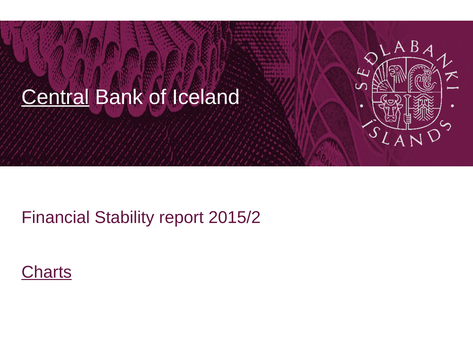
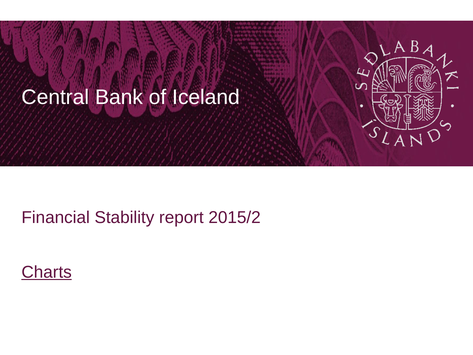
Central underline: present -> none (55, 97)
